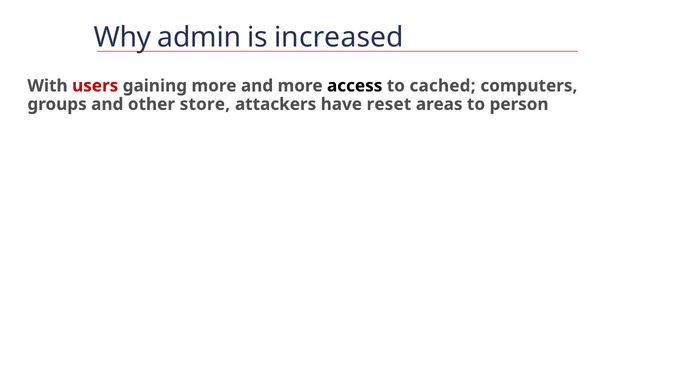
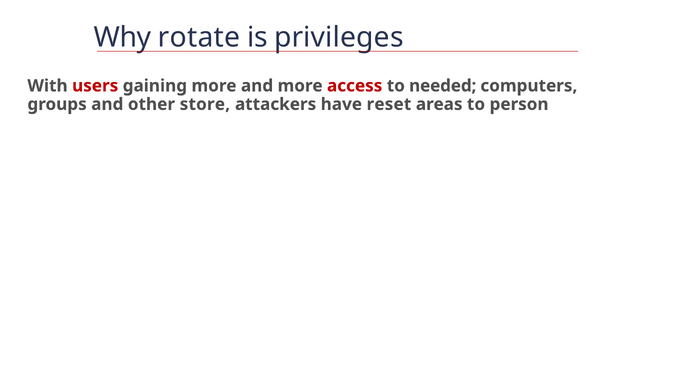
admin: admin -> rotate (199, 37)
increased: increased -> privileges (339, 37)
access colour: black -> red (355, 86)
cached: cached -> needed (443, 86)
